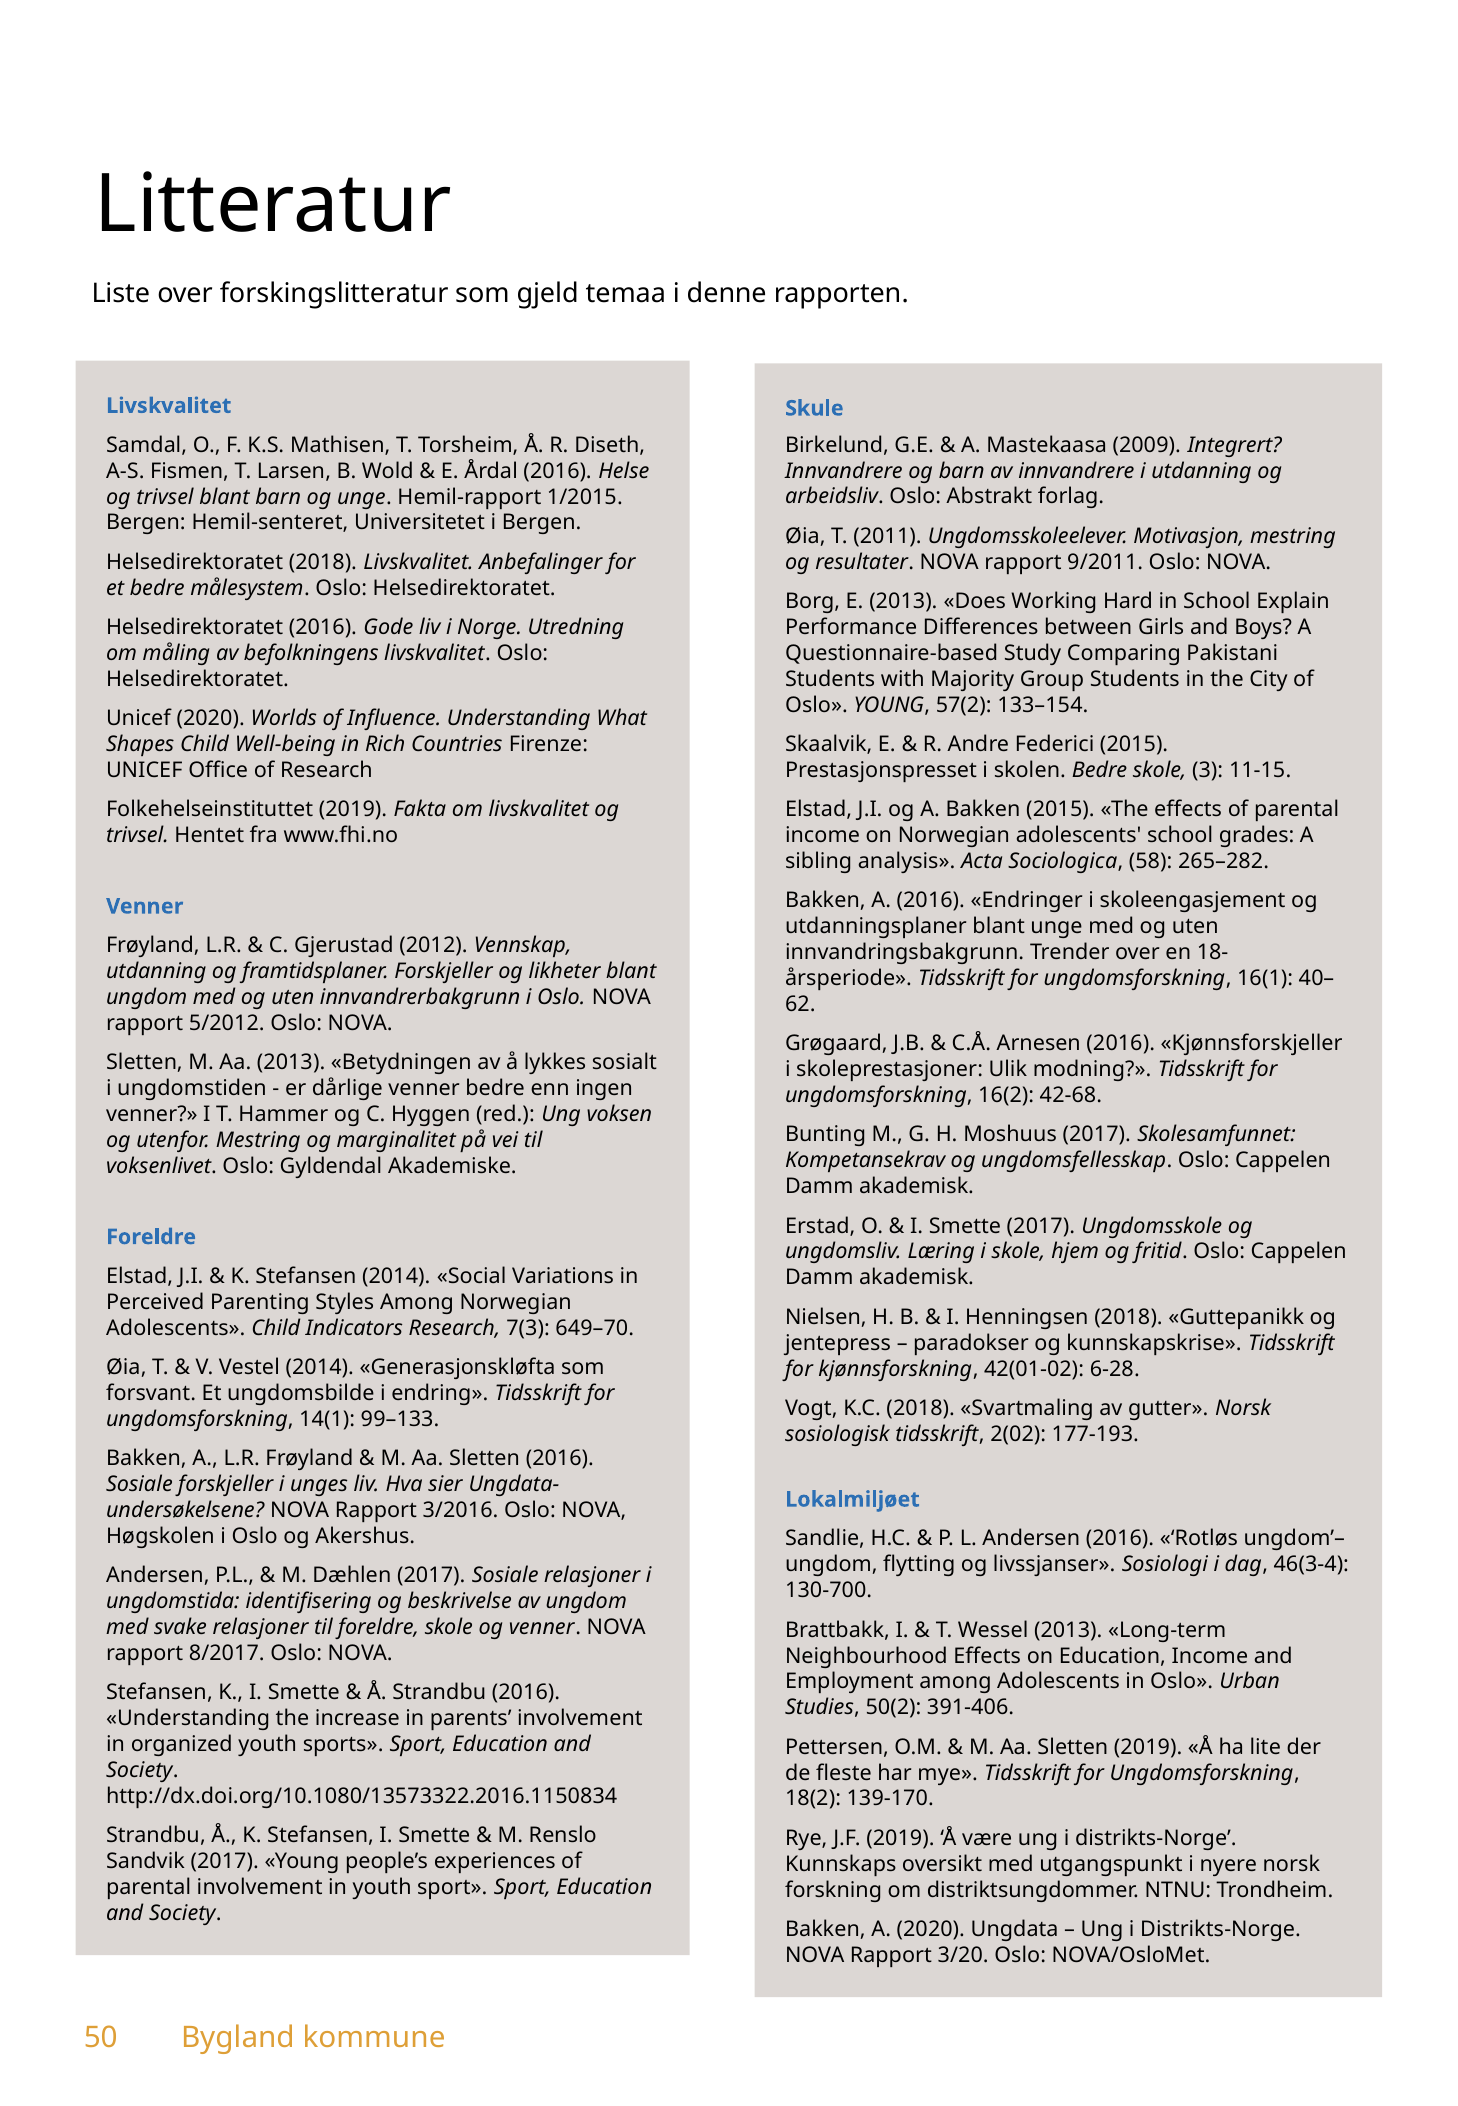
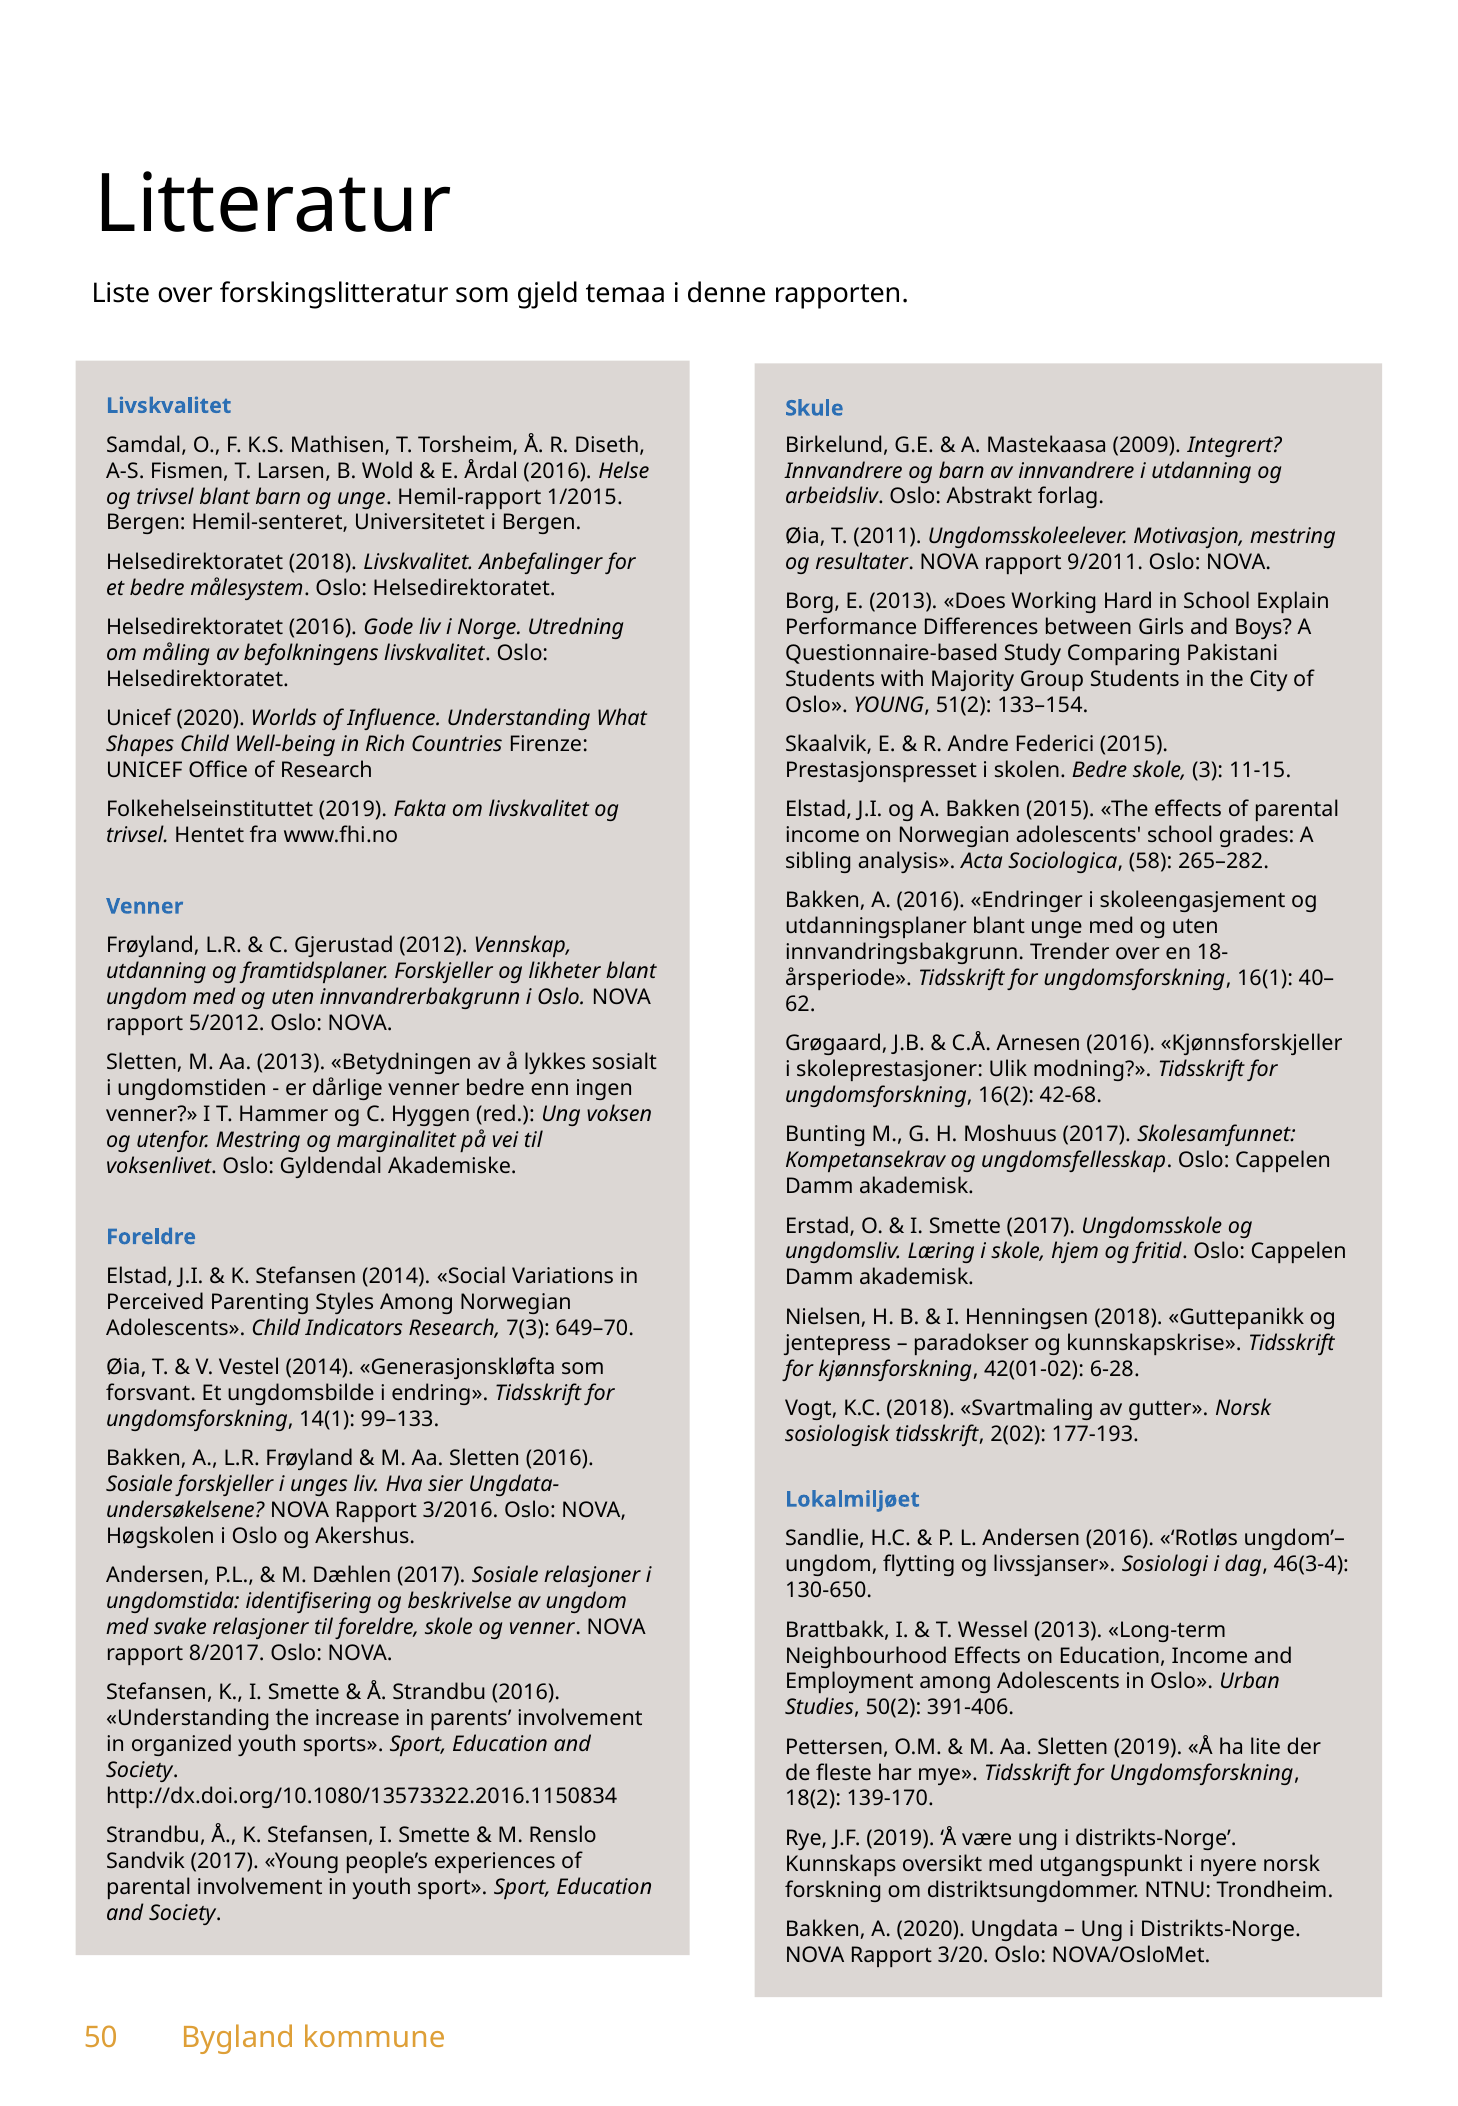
57(2: 57(2 -> 51(2 (964, 705)
130-700: 130-700 -> 130-650 (829, 1591)
